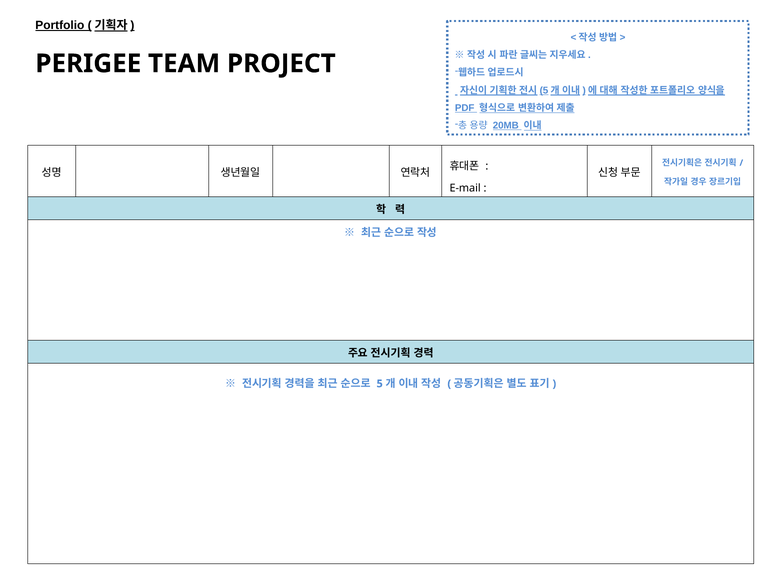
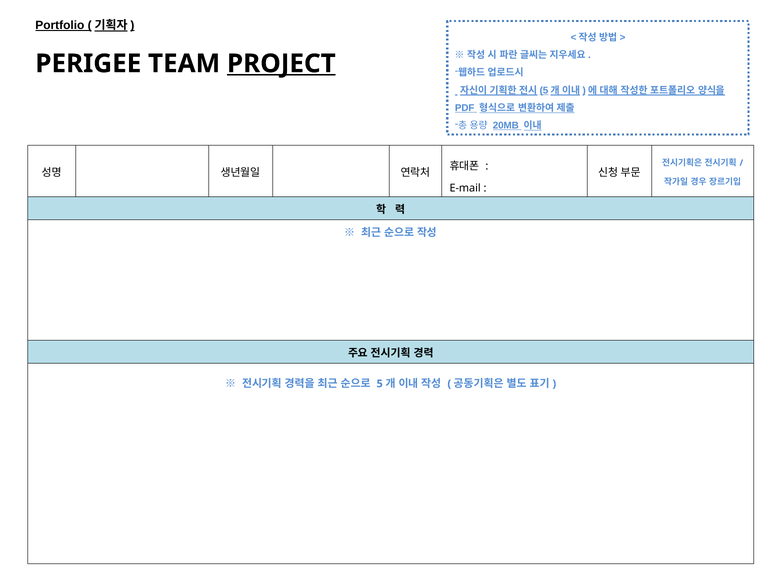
PROJECT underline: none -> present (281, 64)
